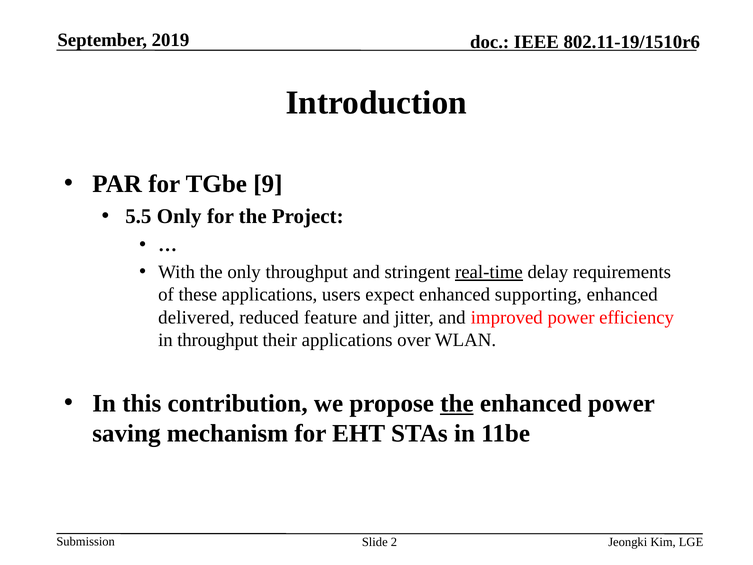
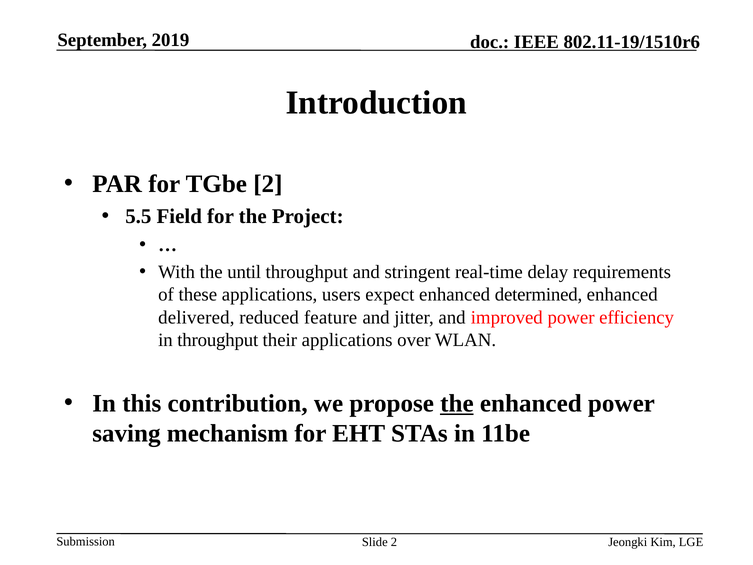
TGbe 9: 9 -> 2 (268, 184)
5.5 Only: Only -> Field (179, 216)
the only: only -> until (244, 272)
real-time underline: present -> none (489, 272)
supporting: supporting -> determined (539, 295)
